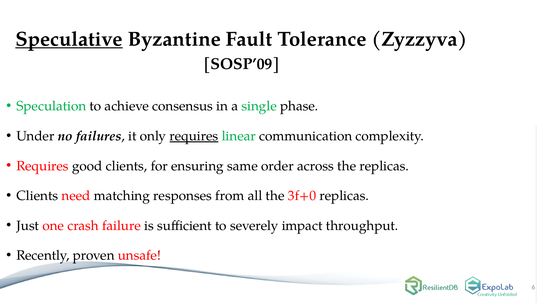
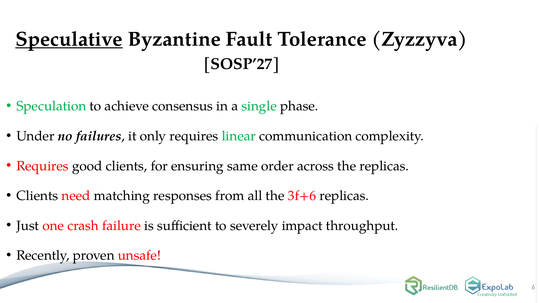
SOSP’09: SOSP’09 -> SOSP’27 (242, 64)
requires underline: present -> none (194, 136)
3f+0: 3f+0 -> 3f+6 (302, 196)
